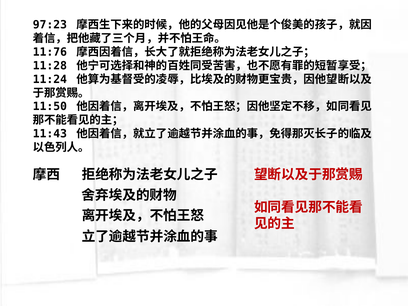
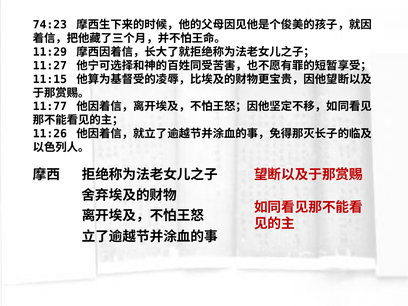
97:23: 97:23 -> 74:23 (50, 25)
11:76: 11:76 -> 11:29 (50, 52)
11:28: 11:28 -> 11:27 (50, 66)
11:24: 11:24 -> 11:15 (50, 79)
11:50: 11:50 -> 11:77 (50, 107)
11:43: 11:43 -> 11:26 (50, 134)
